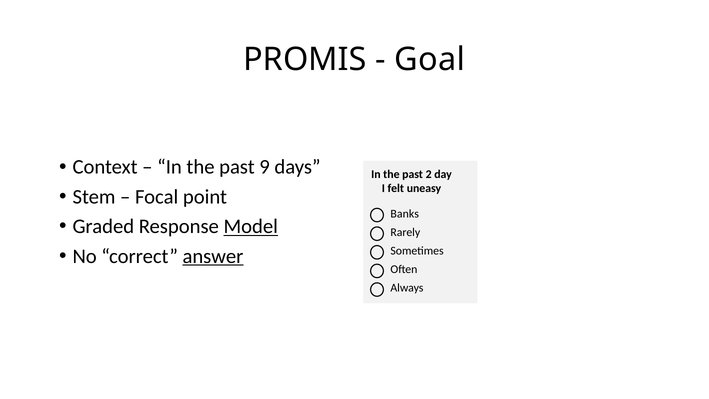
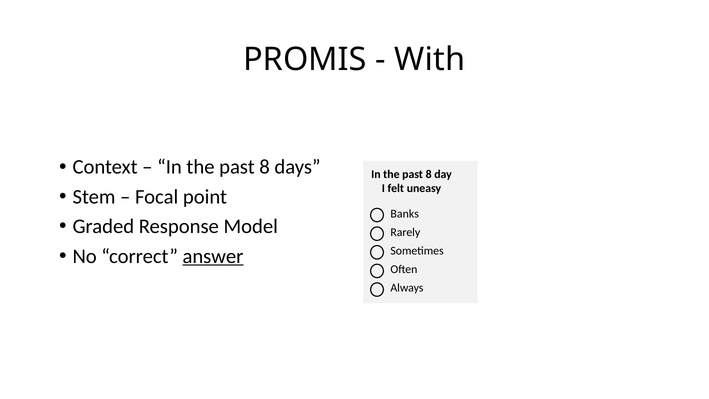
Goal: Goal -> With (430, 60)
9: 9 -> 8 (265, 167)
2: 2 -> 8 (429, 174)
Model underline: present -> none (251, 226)
